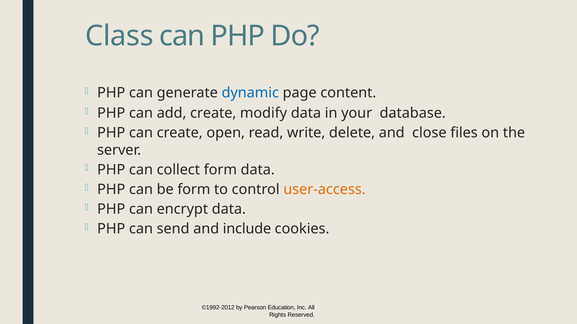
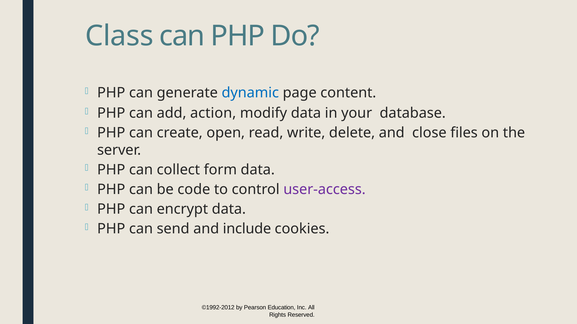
add create: create -> action (213, 113)
be form: form -> code (194, 190)
user-access colour: orange -> purple (324, 190)
